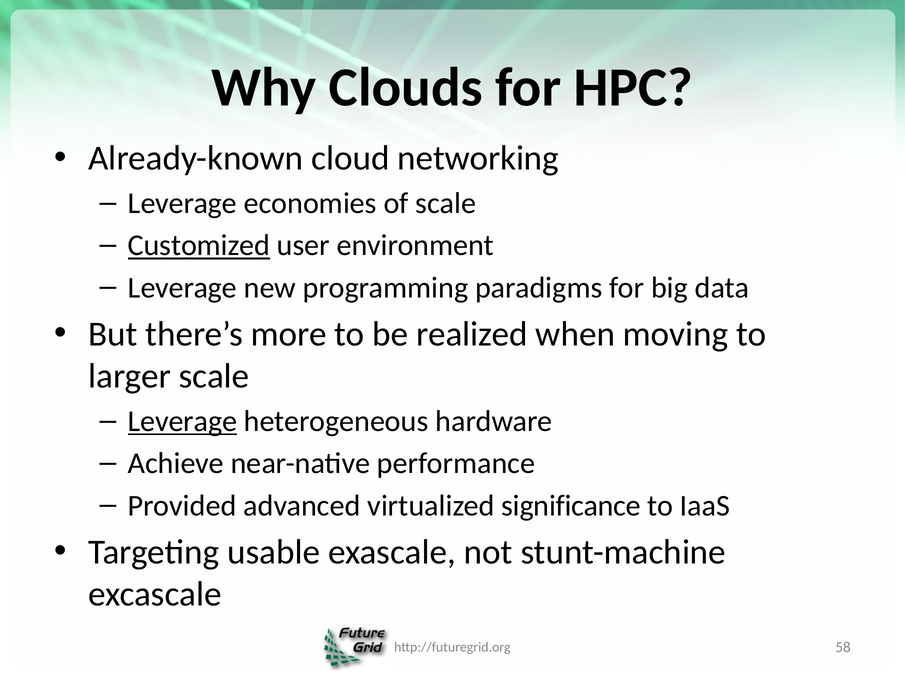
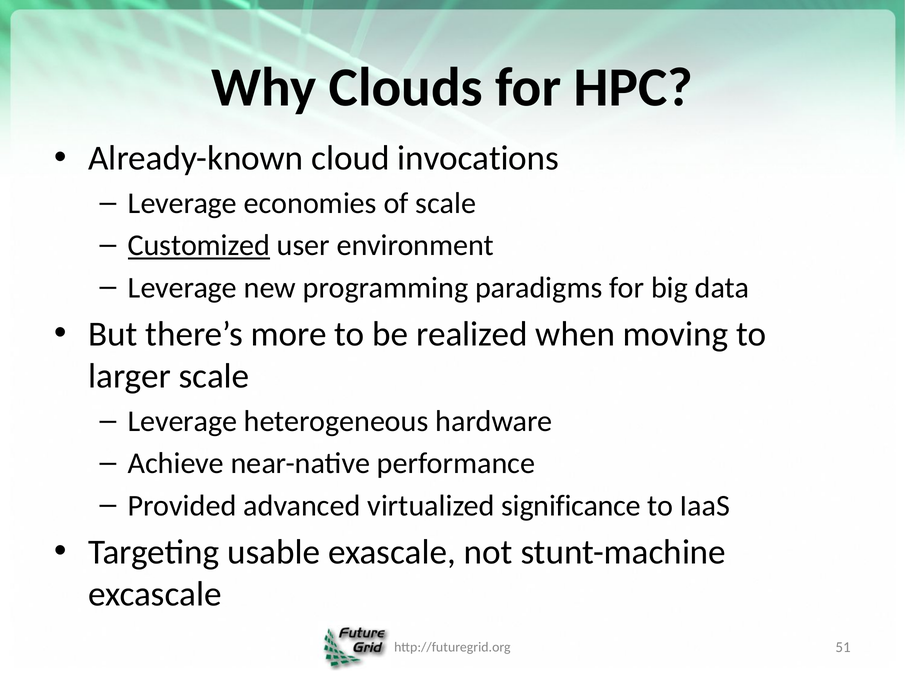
networking: networking -> invocations (478, 159)
Leverage underline: present -> none (182, 422)
58: 58 -> 51 (843, 648)
